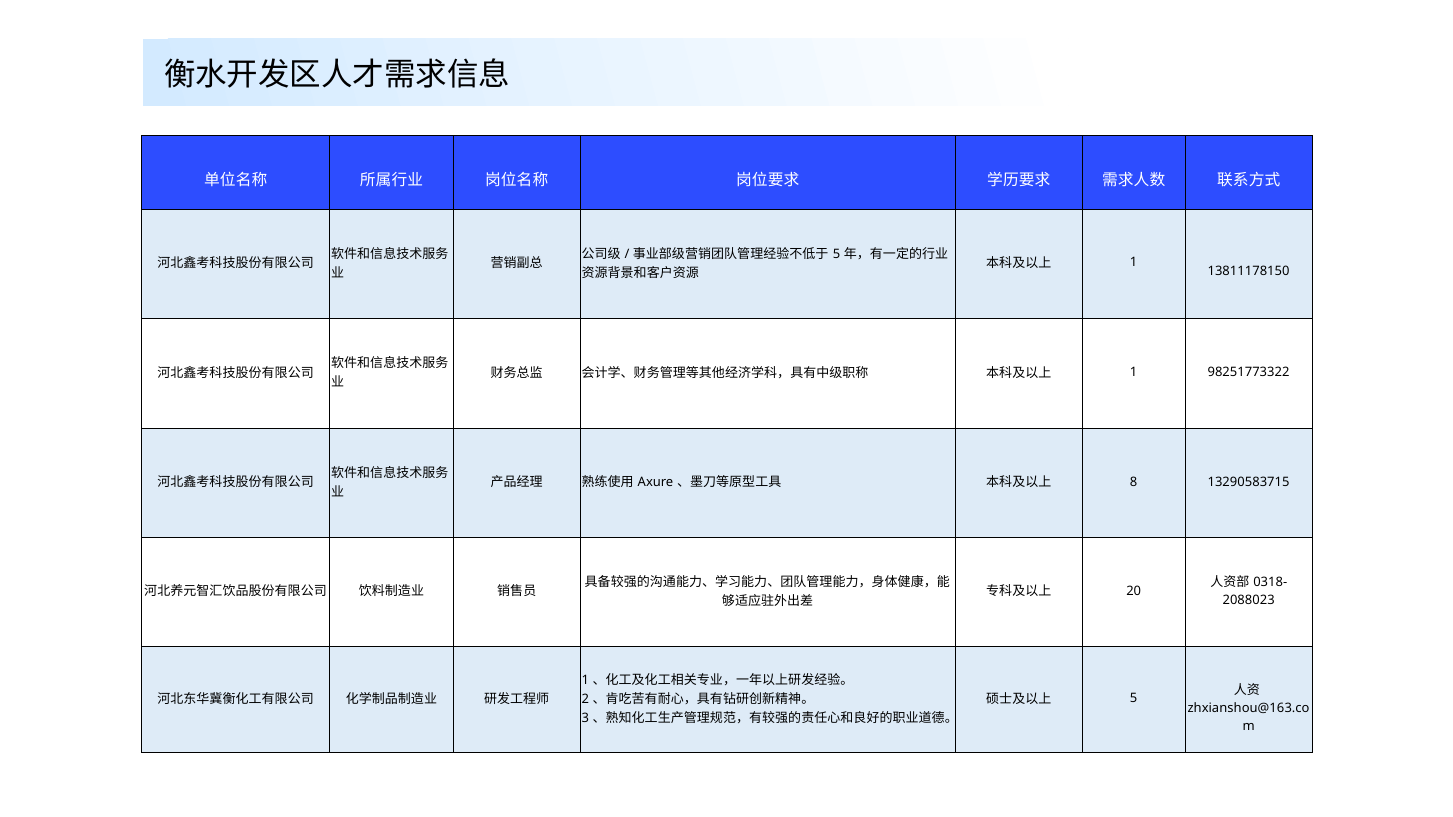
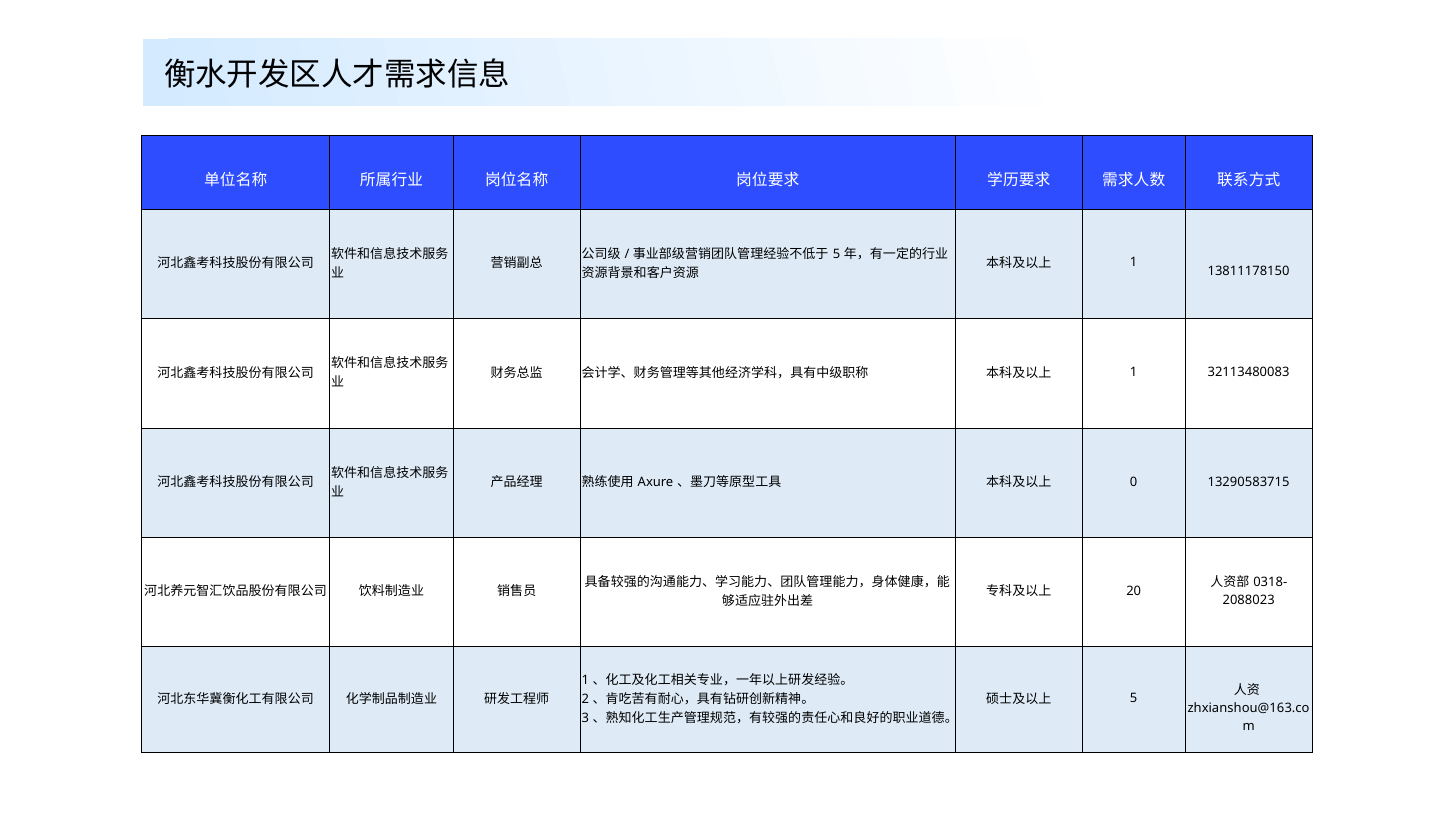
98251773322: 98251773322 -> 32113480083 (1249, 372)
8: 8 -> 0 (1134, 482)
